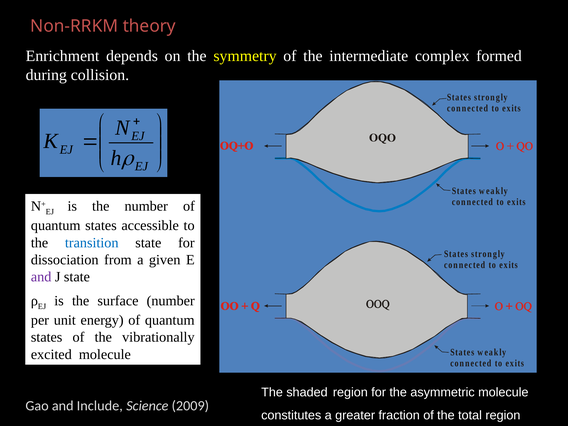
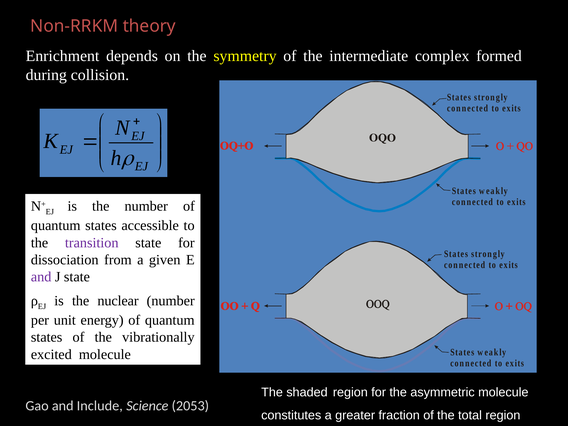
transition colour: blue -> purple (92, 243)
surface: surface -> nuclear (118, 301)
2009: 2009 -> 2053 (190, 406)
